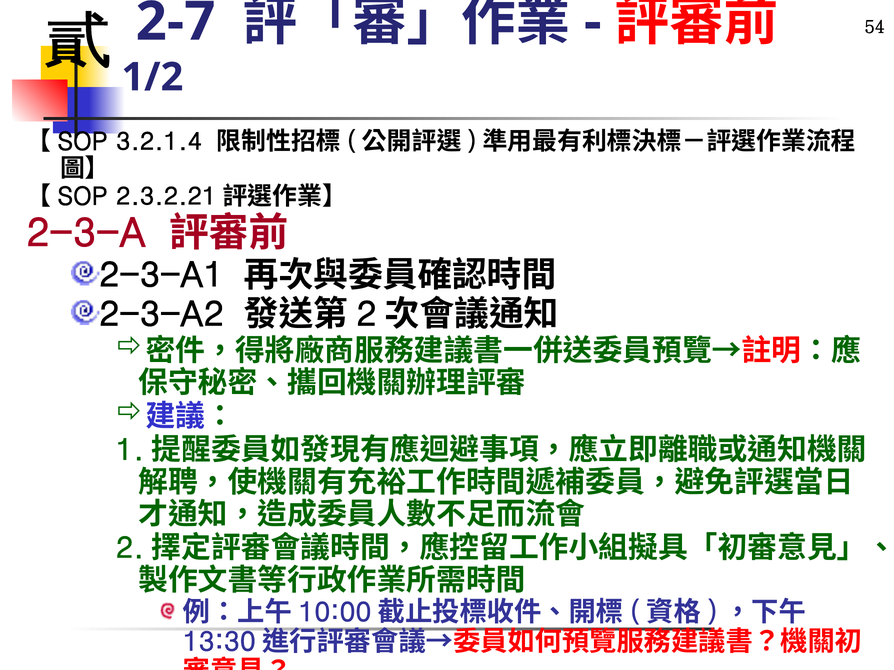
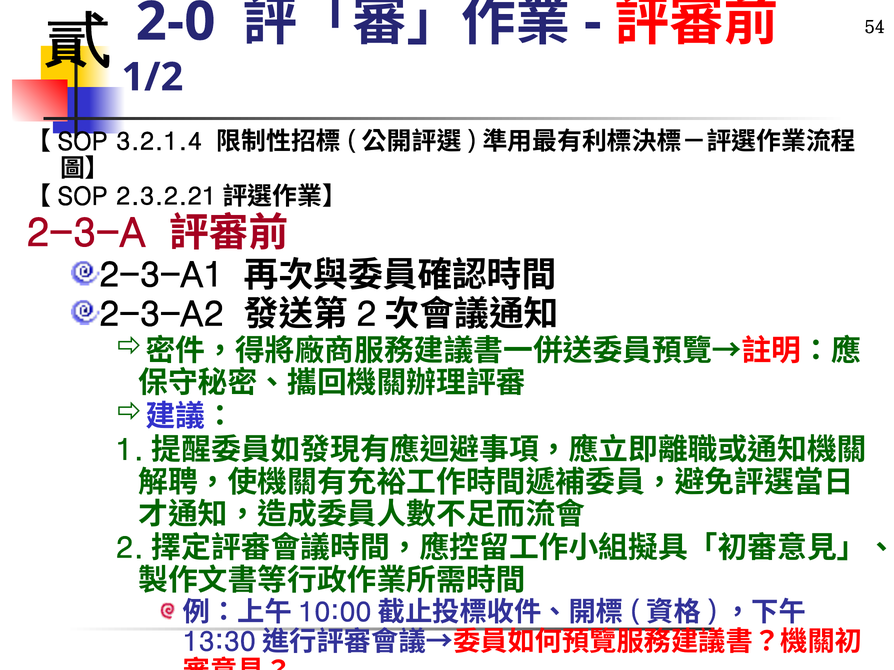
2-7: 2-7 -> 2-0 (176, 22)
